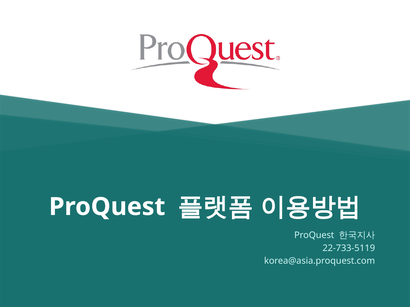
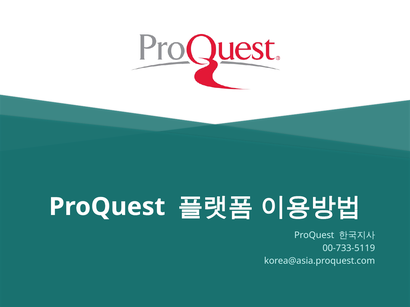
22-733-5119: 22-733-5119 -> 00-733-5119 (349, 248)
